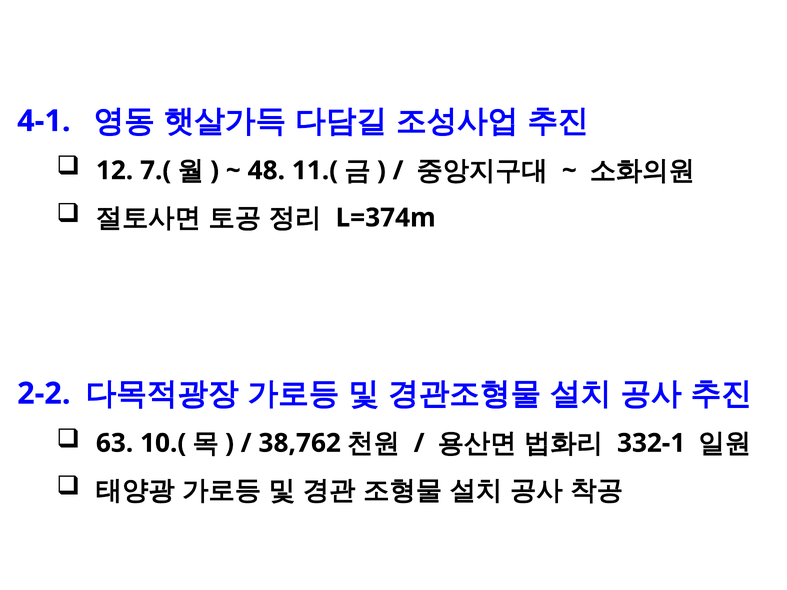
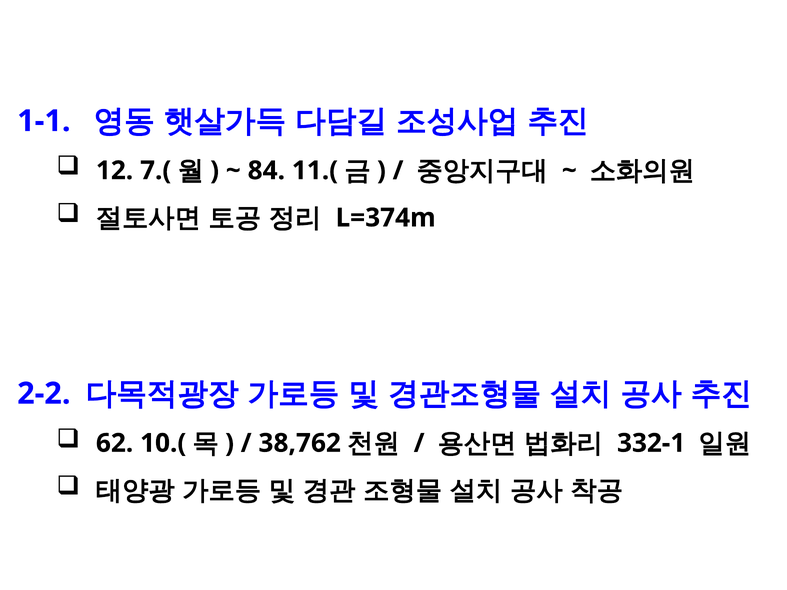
4-1: 4-1 -> 1-1 (44, 121)
48: 48 -> 84 (266, 171)
63: 63 -> 62 (115, 443)
